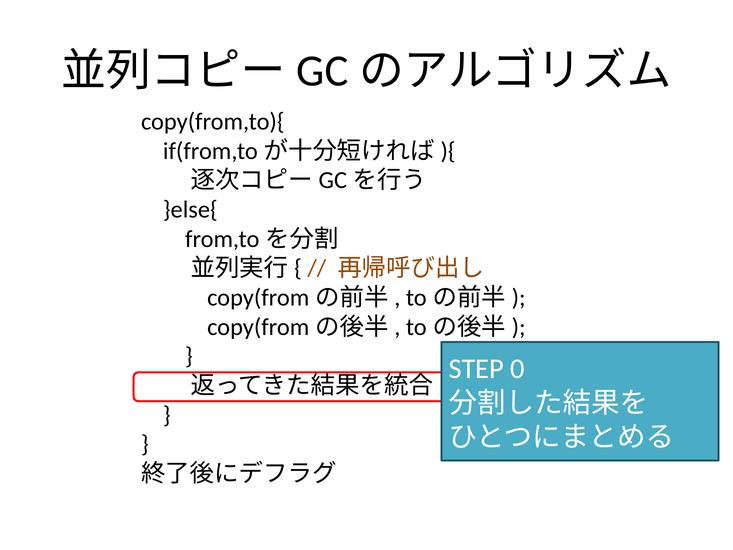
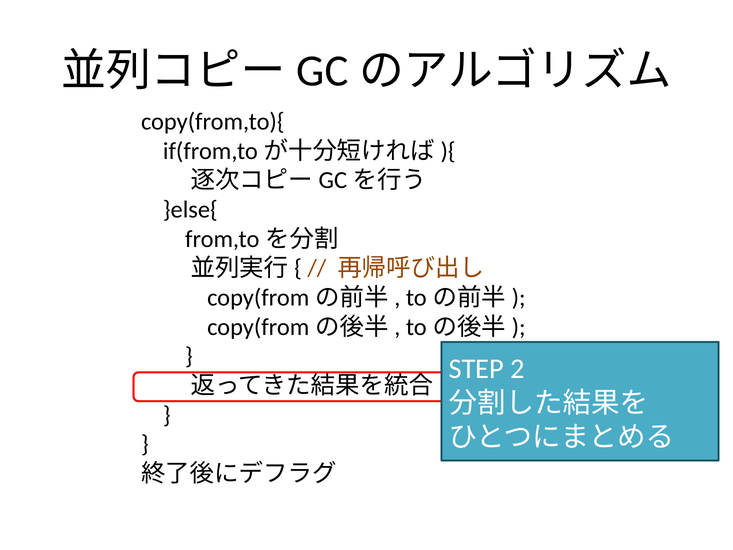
0: 0 -> 2 (518, 369)
